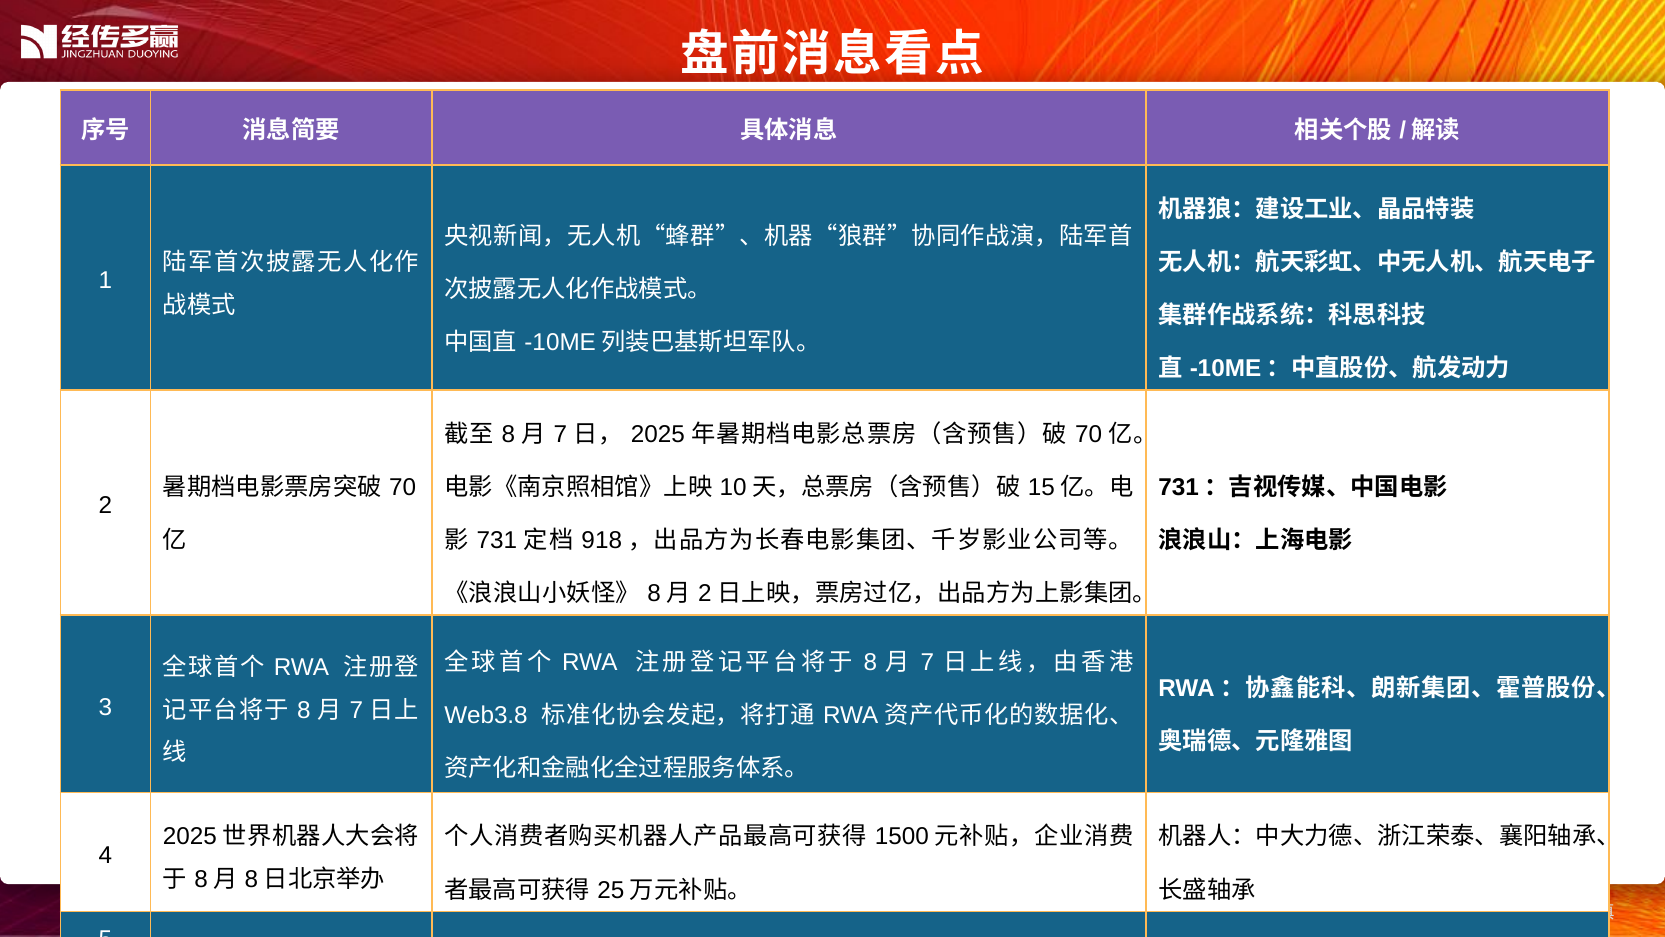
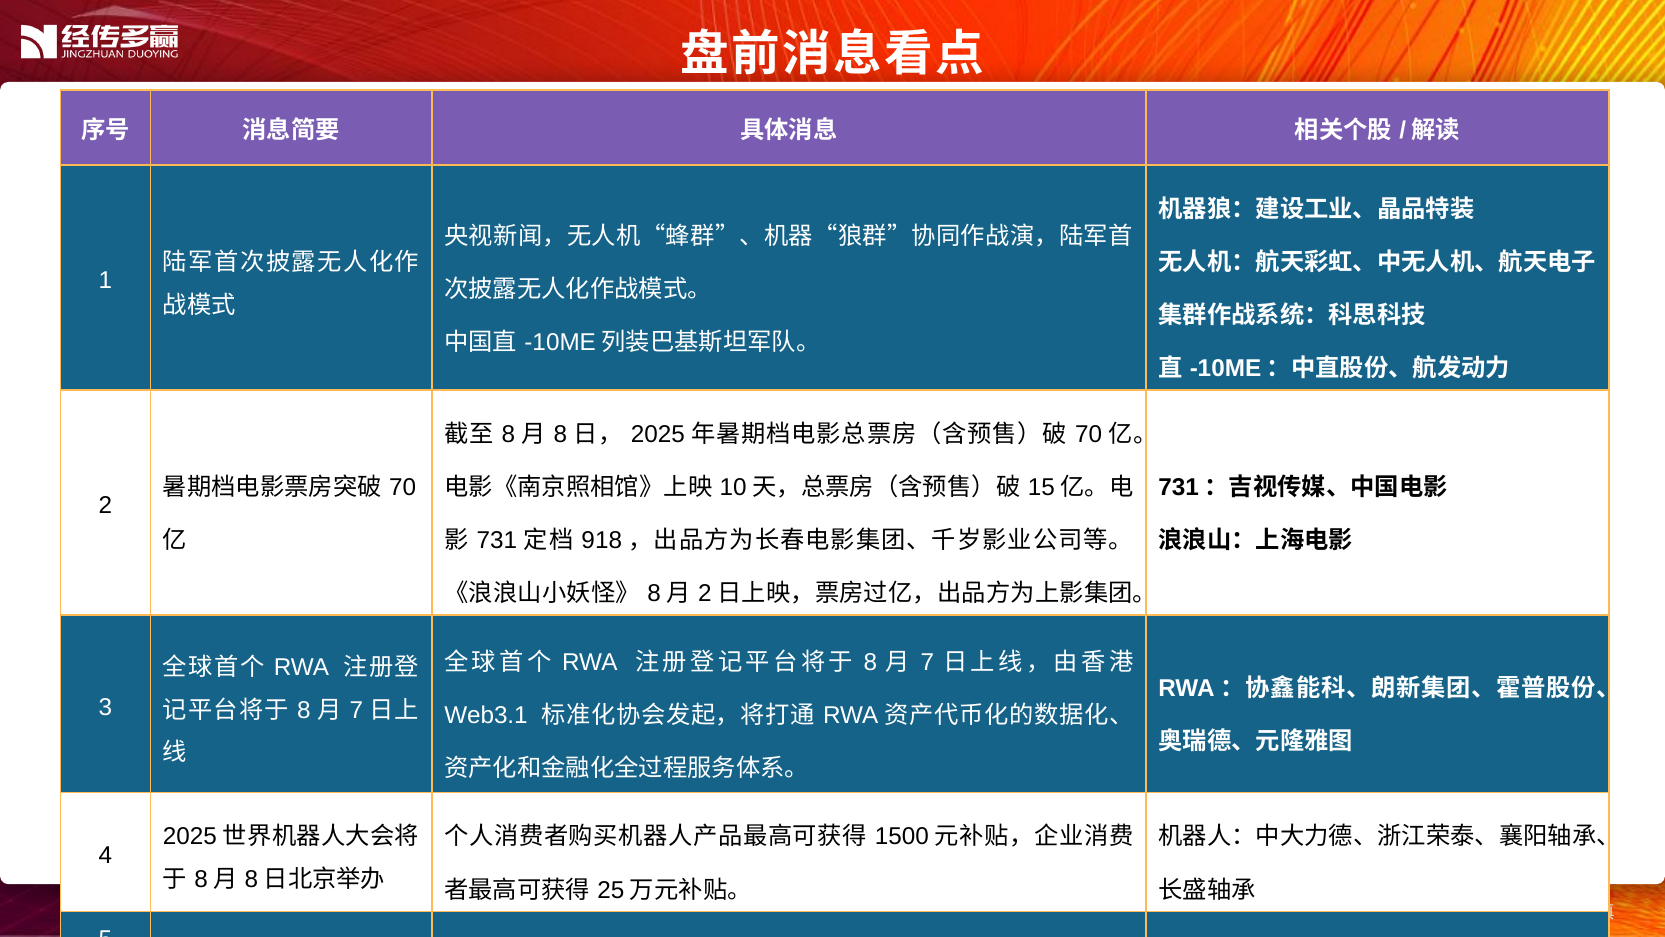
7: 7 -> 8 (560, 434)
Web3.8: Web3.8 -> Web3.1 (486, 715)
